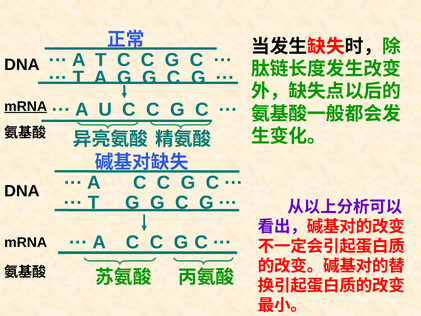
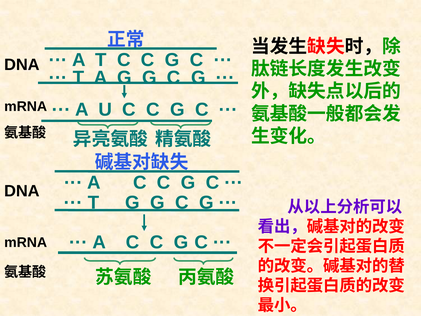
mRNA underline: present -> none (26, 106)
